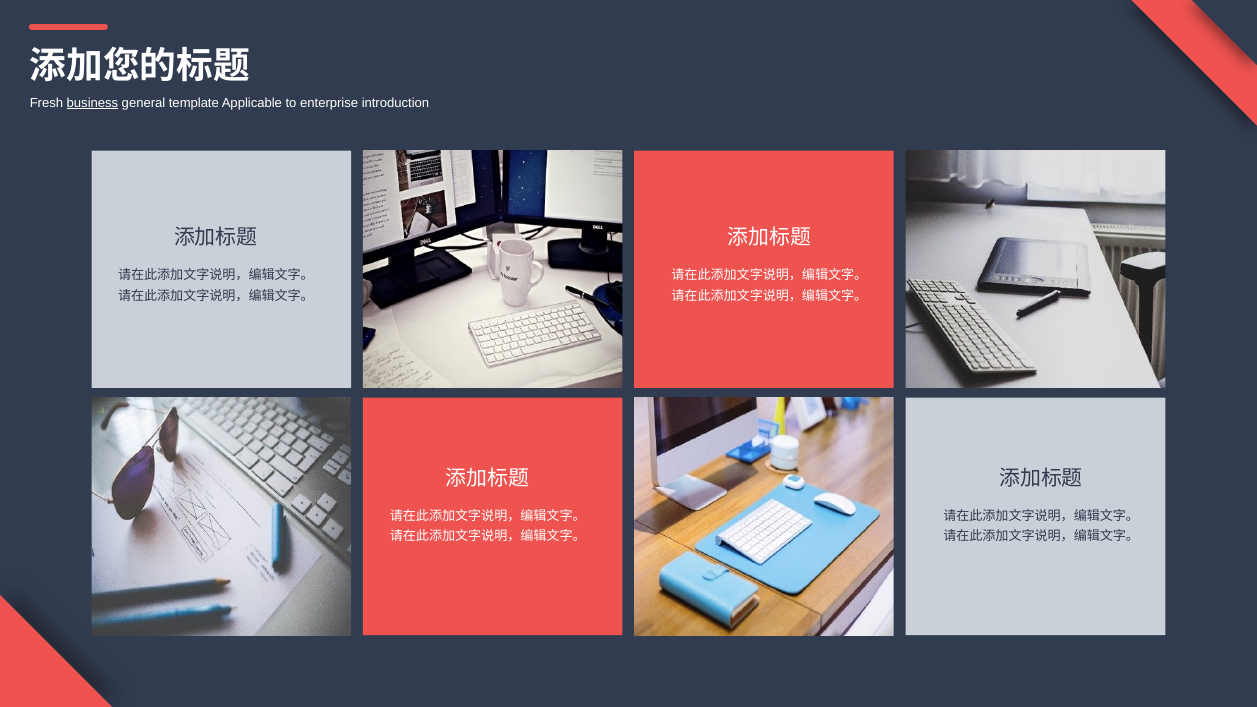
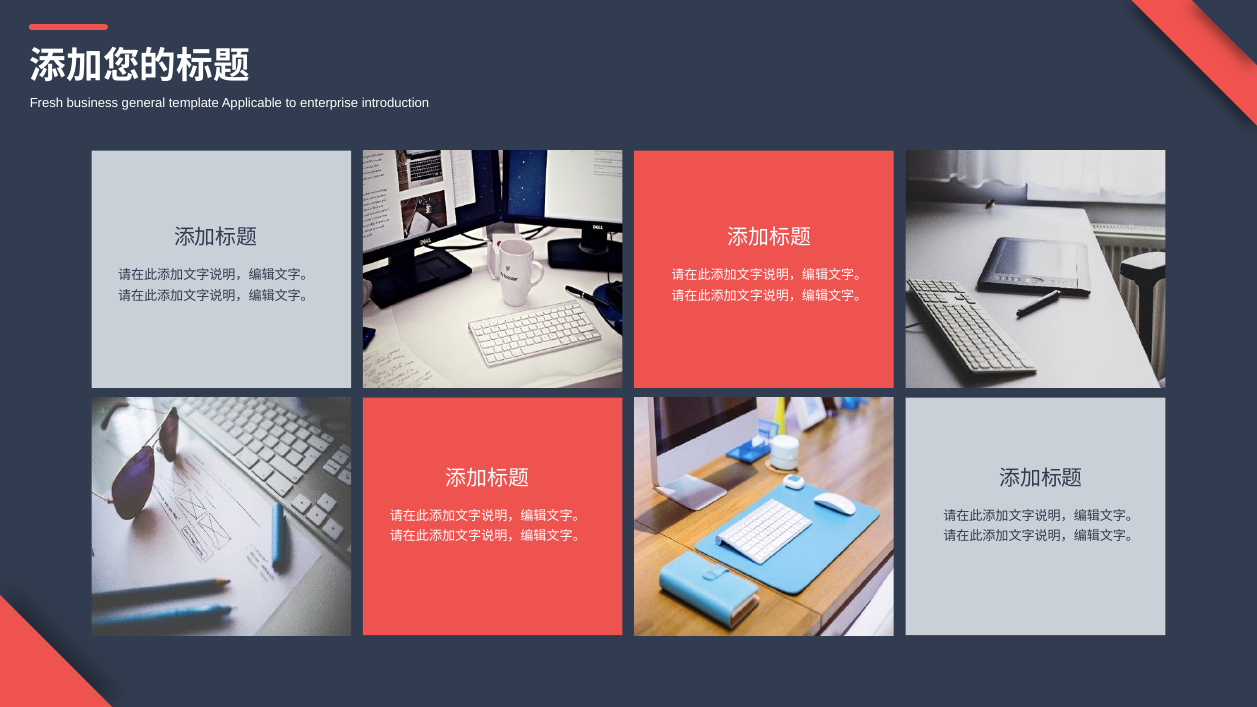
business underline: present -> none (92, 103)
